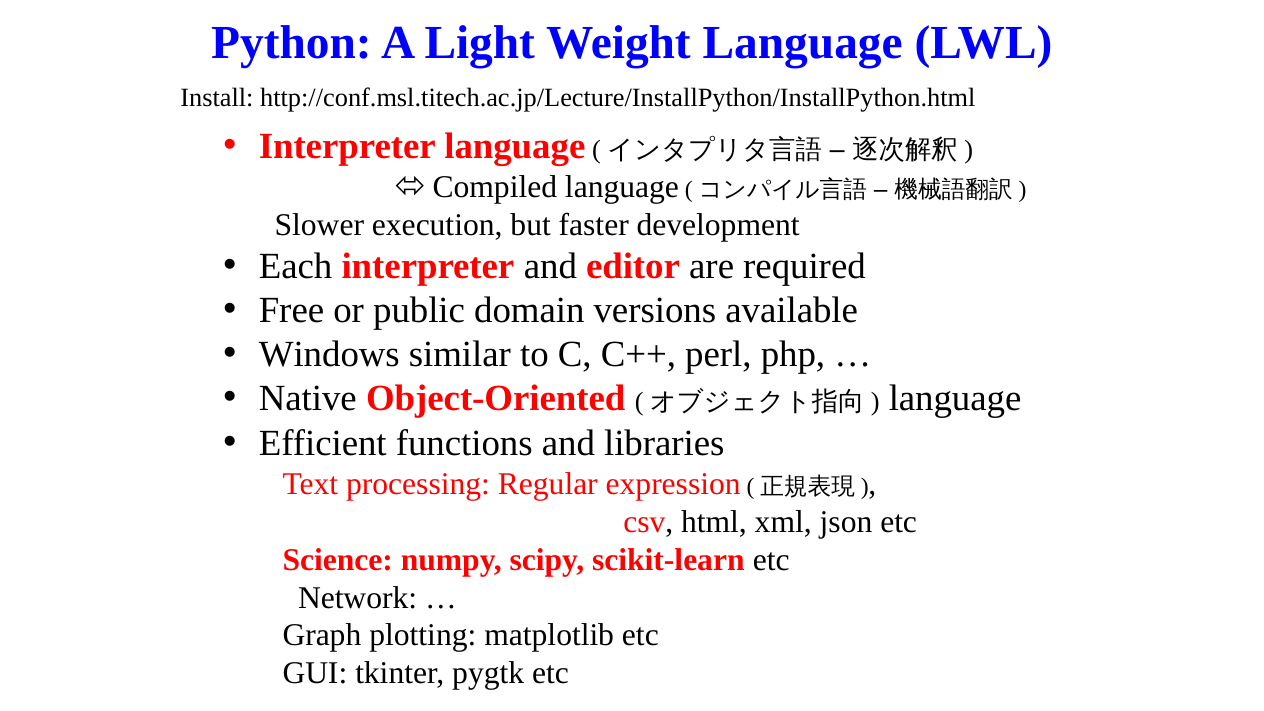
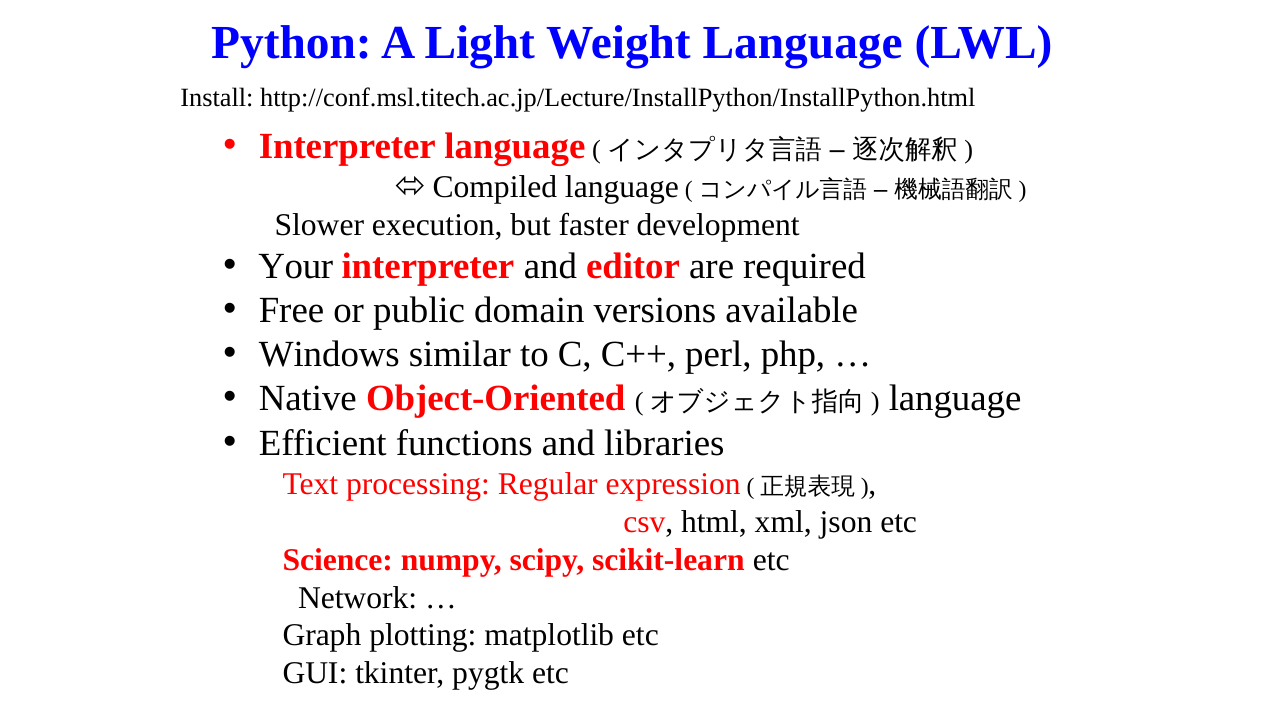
Each: Each -> Your (296, 266)
